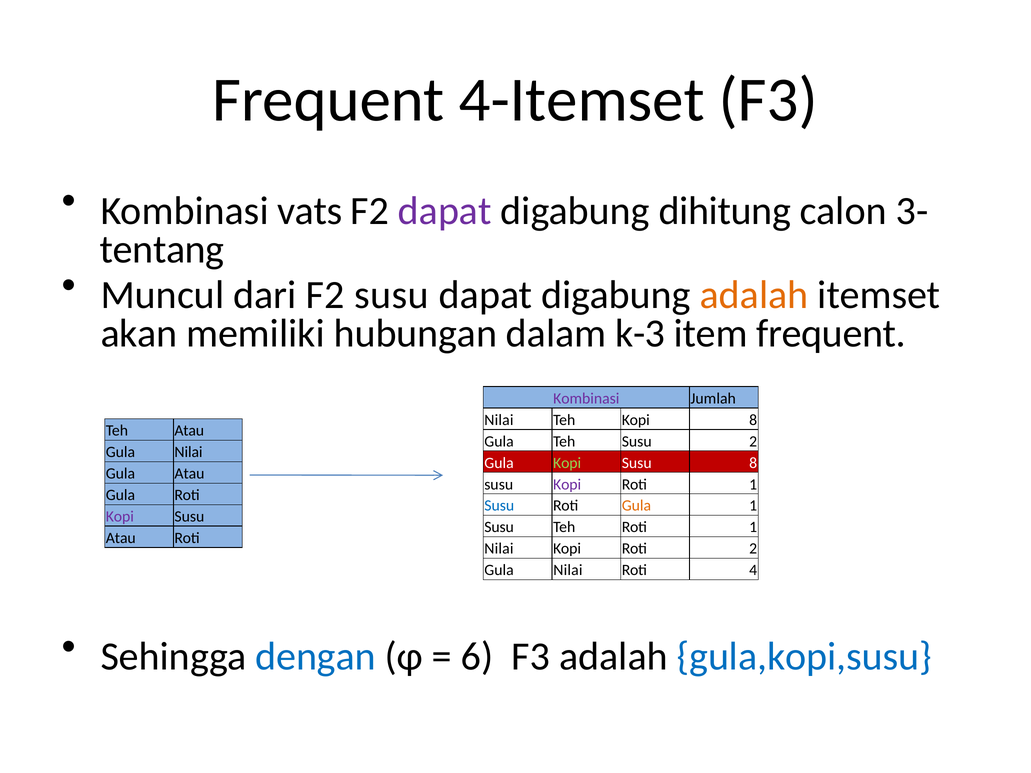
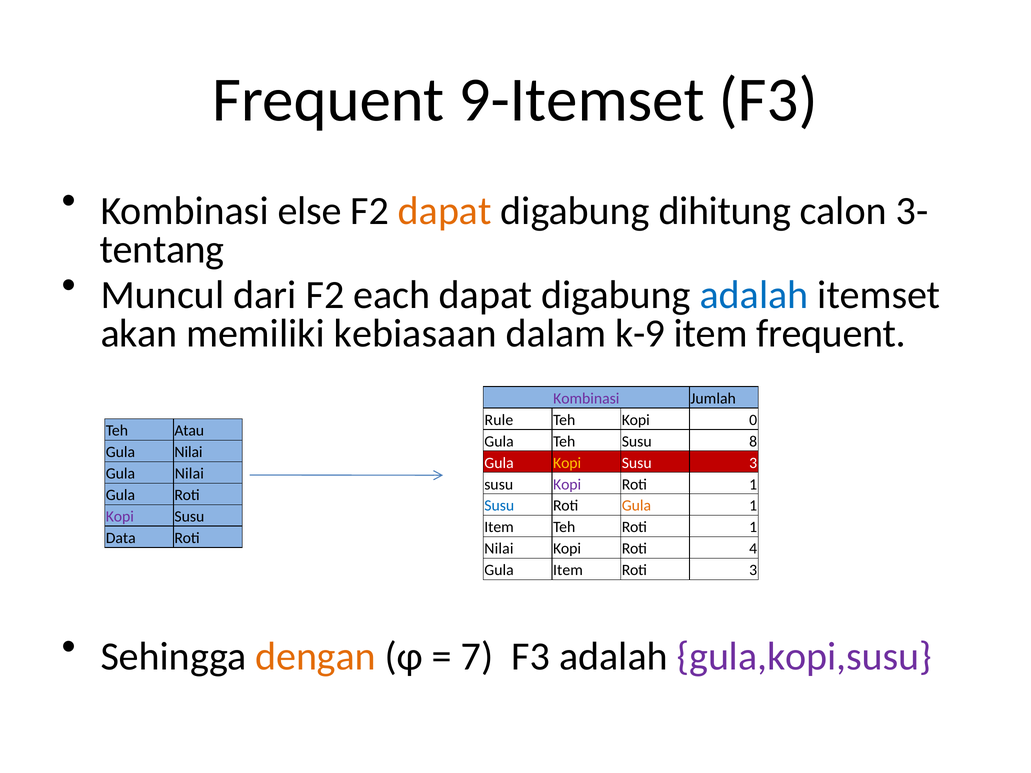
4-Itemset: 4-Itemset -> 9-Itemset (582, 100)
vats: vats -> else (310, 211)
dapat colour: purple -> orange (445, 211)
F2 susu: susu -> each (392, 295)
adalah colour: orange -> blue (754, 295)
hubungan: hubungan -> kebiasaan (415, 334)
k-3: k-3 -> k-9 (640, 334)
Nilai: Nilai -> Rule (499, 420)
Kopi 8: 8 -> 0 (753, 420)
Susu 2: 2 -> 8 (753, 442)
Kopi colour: light green -> yellow (567, 463)
Susu 8: 8 -> 3 (753, 463)
Atau: Atau -> Nilai (189, 474)
Susu: Susu -> Item (499, 527)
Atau: Atau -> Data (121, 538)
Roti 2: 2 -> 4 (753, 549)
Nilai: Nilai -> Item (568, 570)
Roti 4: 4 -> 3 (753, 570)
dengan colour: blue -> orange (316, 657)
6: 6 -> 7 (477, 657)
gula,kopi,susu colour: blue -> purple (804, 657)
